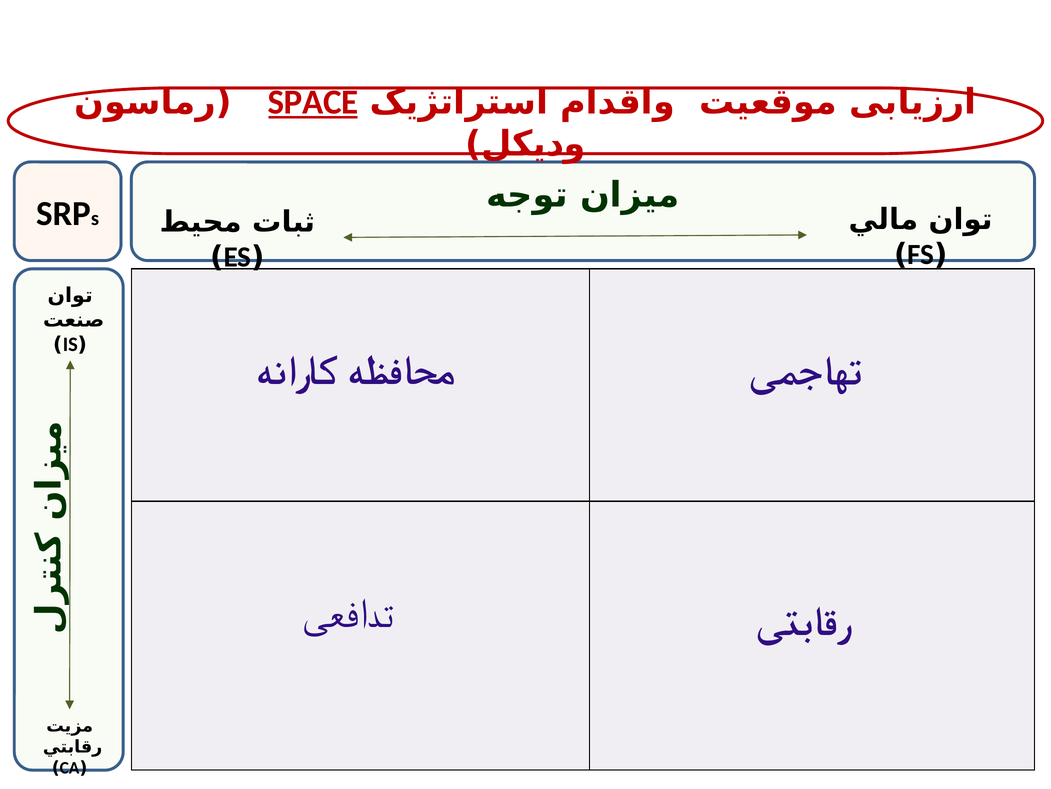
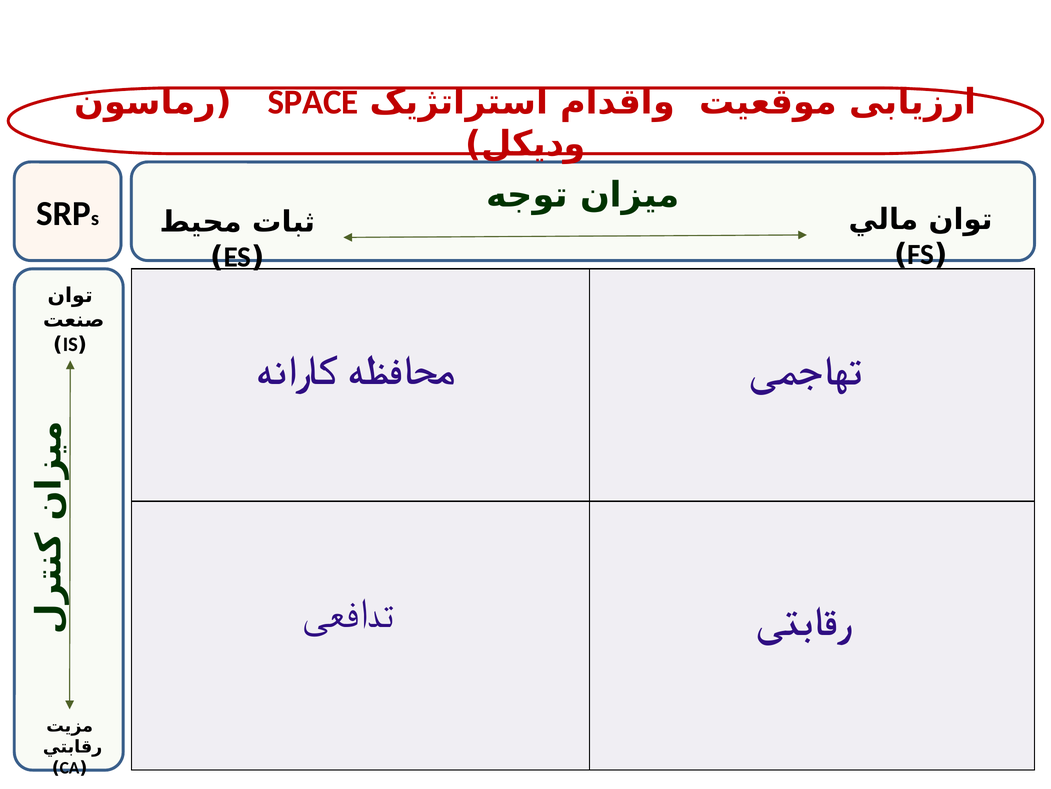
SPACE underline: present -> none (313, 102)
